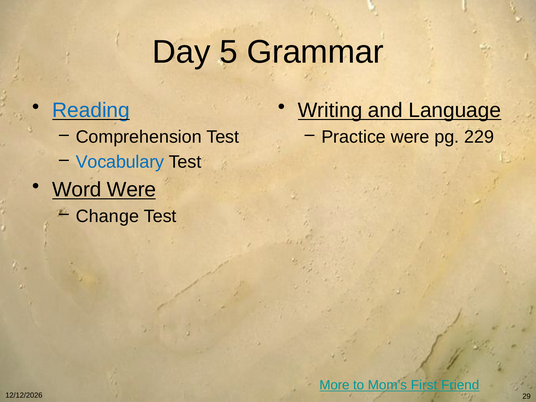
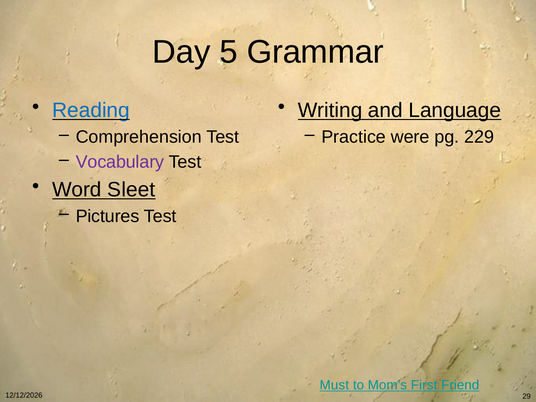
Vocabulary colour: blue -> purple (120, 162)
Word Were: Were -> Sleet (131, 190)
Change: Change -> Pictures (108, 216)
More: More -> Must (334, 385)
